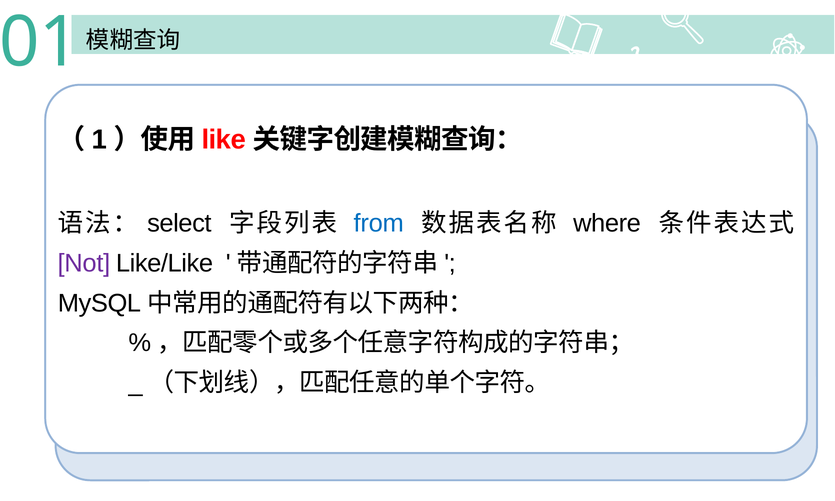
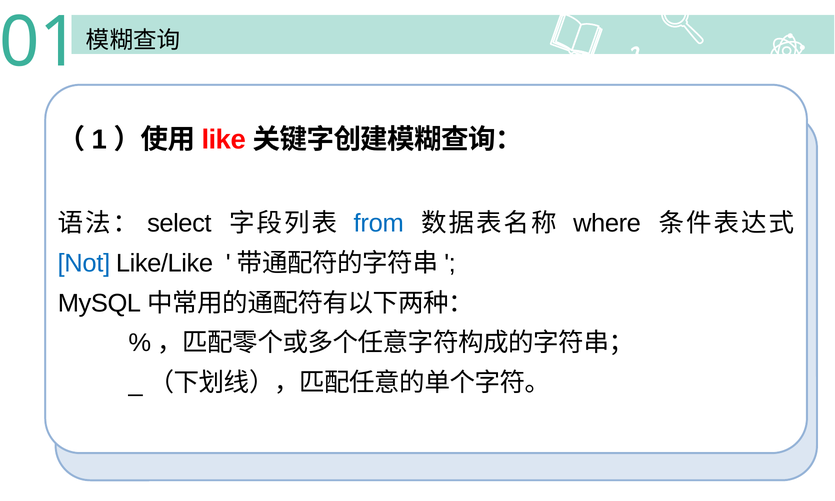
Not colour: purple -> blue (84, 263)
